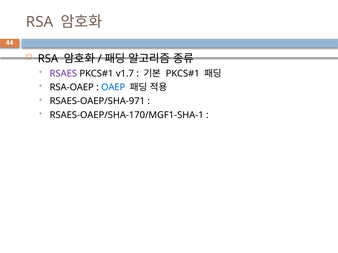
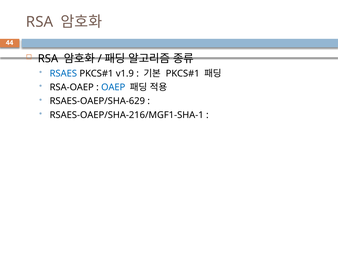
RSAES colour: purple -> blue (63, 74)
v1.7: v1.7 -> v1.9 (125, 74)
RSAES-OAEP/SHA-971: RSAES-OAEP/SHA-971 -> RSAES-OAEP/SHA-629 (97, 101)
RSAES-OAEP/SHA-170/MGF1-SHA-1: RSAES-OAEP/SHA-170/MGF1-SHA-1 -> RSAES-OAEP/SHA-216/MGF1-SHA-1 (127, 115)
